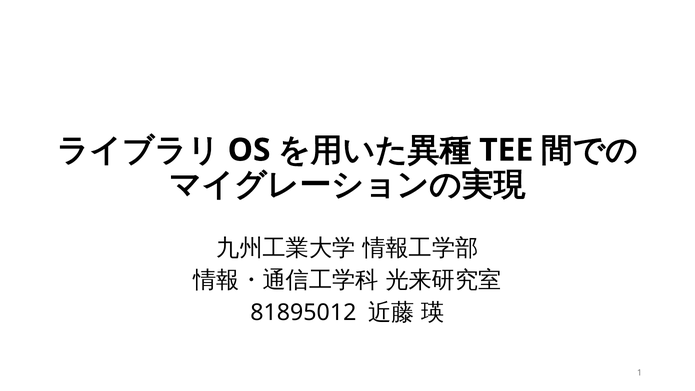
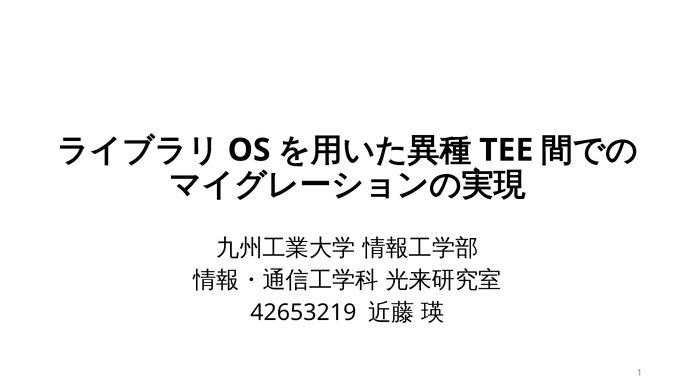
81895012: 81895012 -> 42653219 (303, 312)
